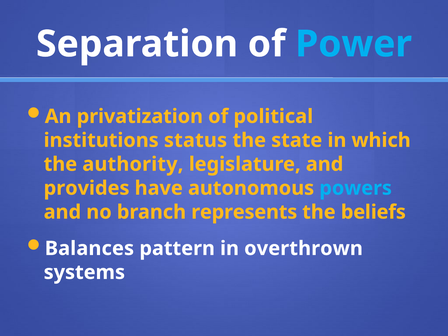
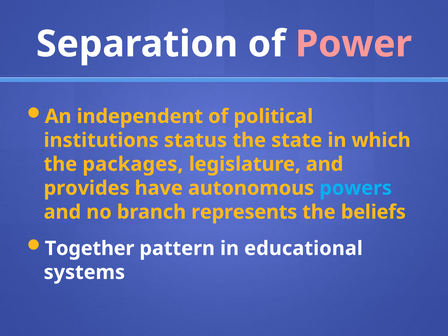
Power colour: light blue -> pink (354, 44)
privatization: privatization -> independent (140, 116)
authority: authority -> packages (133, 164)
Balances: Balances -> Together (90, 248)
overthrown: overthrown -> educational (304, 248)
